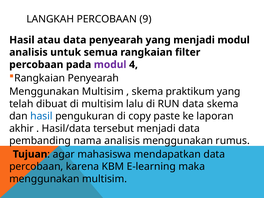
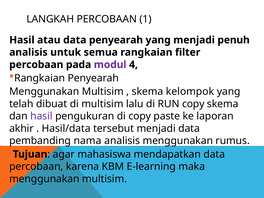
9: 9 -> 1 (145, 19)
menjadi modul: modul -> penuh (234, 40)
praktikum: praktikum -> kelompok (190, 91)
RUN data: data -> copy (193, 104)
hasil colour: blue -> purple (41, 116)
